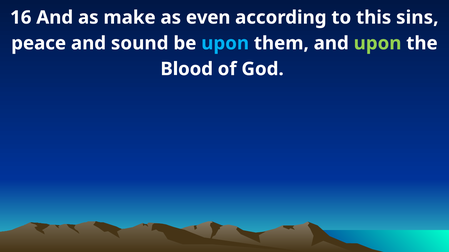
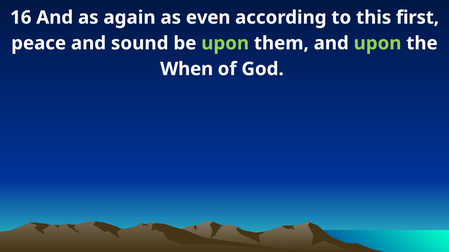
make: make -> again (129, 18)
sins: sins -> first (417, 18)
upon colour: light blue -> light green (225, 43)
Blood: Blood -> When (187, 69)
